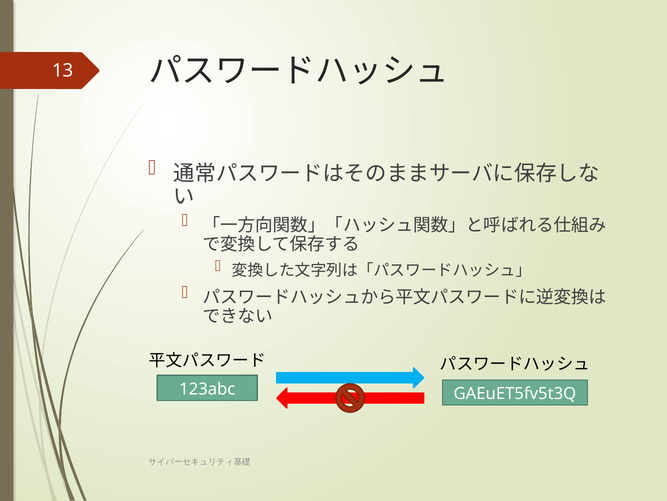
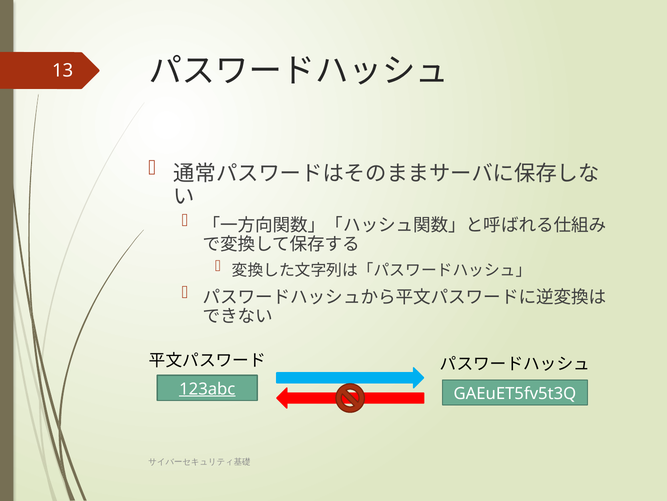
123abc underline: none -> present (207, 388)
